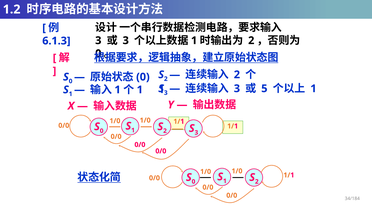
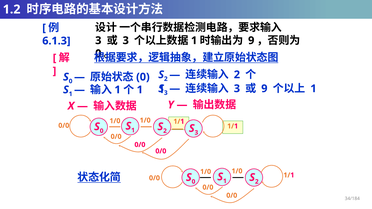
2: 2 -> 9 (251, 41)
5: 5 -> 9 (264, 89)
